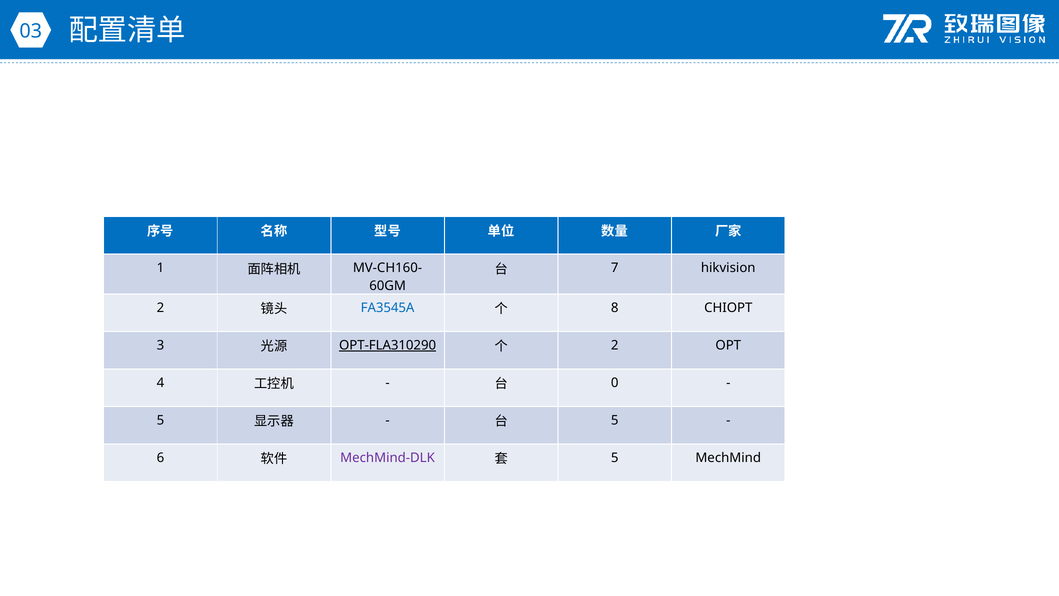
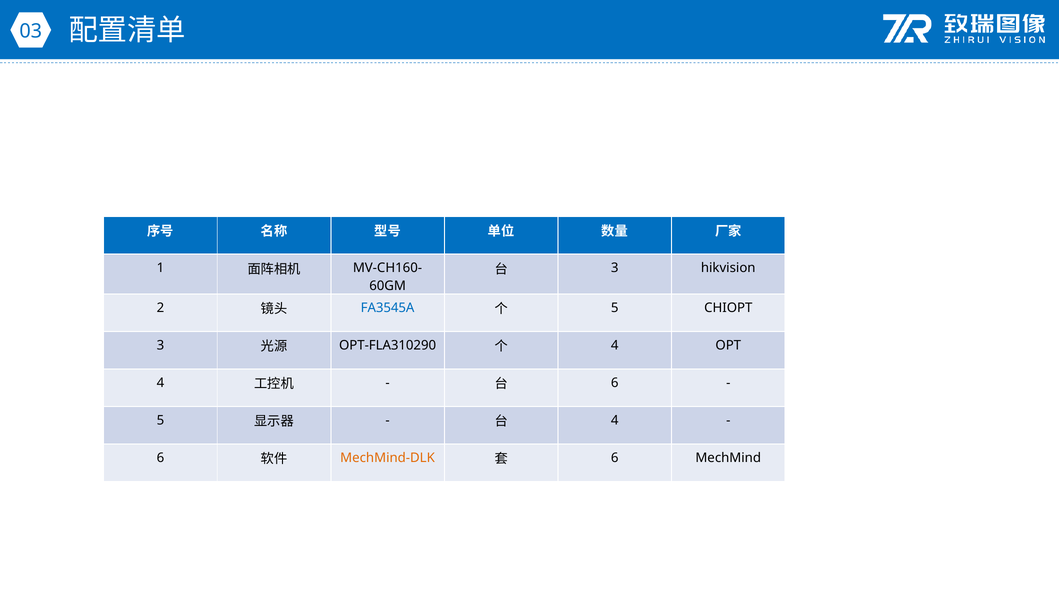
7: 7 -> 3 (615, 268)
8: 8 -> 5 (615, 308)
OPT-FLA310290 underline: present -> none (388, 345)
2: 2 -> 4 (615, 345)
0: 0 -> 6 (615, 383)
5: 5 -> 4 (615, 420)
MechMind-DLK colour: purple -> orange (388, 458)
5: 5 -> 6 (615, 458)
